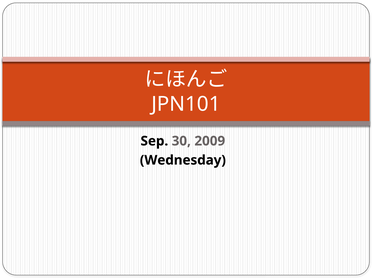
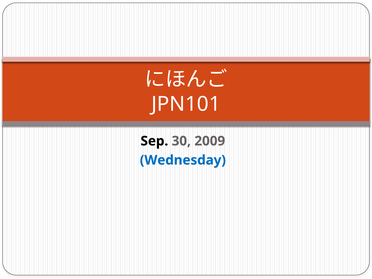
Wednesday colour: black -> blue (183, 160)
